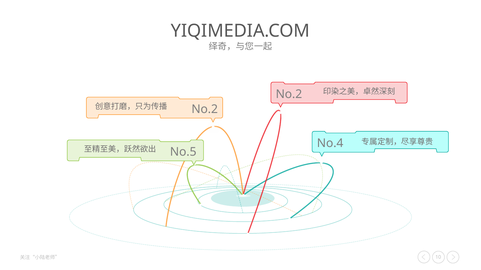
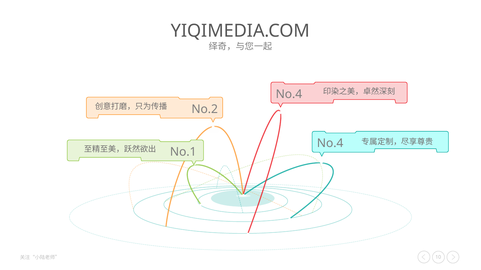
No.2: No.2 -> No.4 (289, 94)
No.5: No.5 -> No.1 (183, 152)
